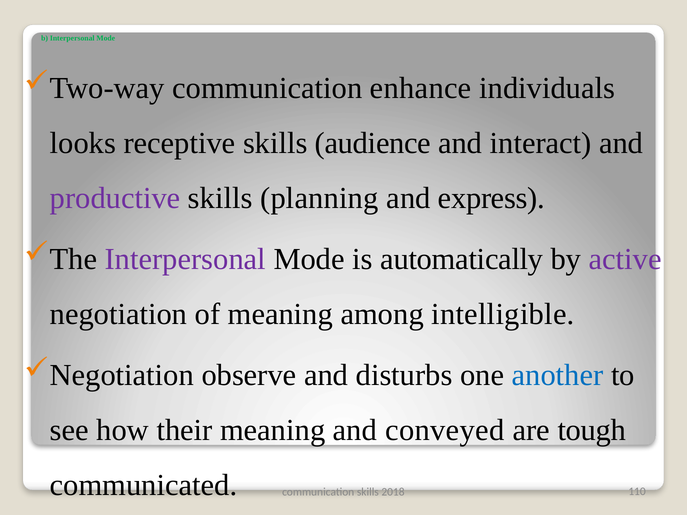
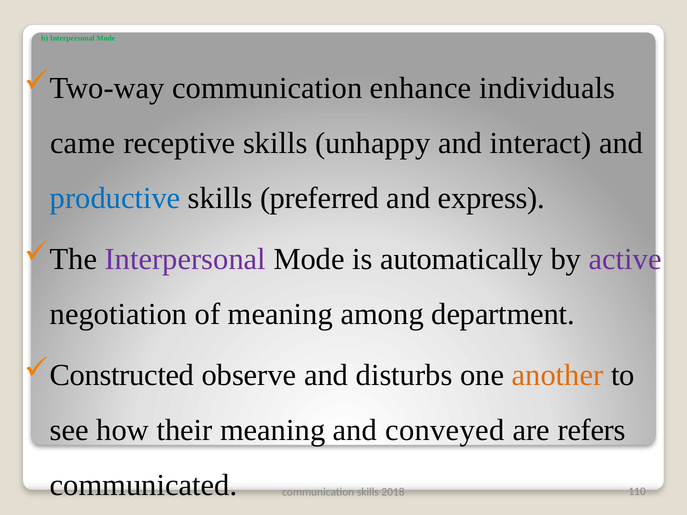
looks: looks -> came (83, 143)
audience: audience -> unhappy (373, 143)
productive colour: purple -> blue (115, 198)
planning: planning -> preferred (320, 198)
intelligible: intelligible -> department (503, 314)
Negotiation: Negotiation -> Constructed (122, 375)
another colour: blue -> orange (558, 375)
tough: tough -> refers (592, 430)
